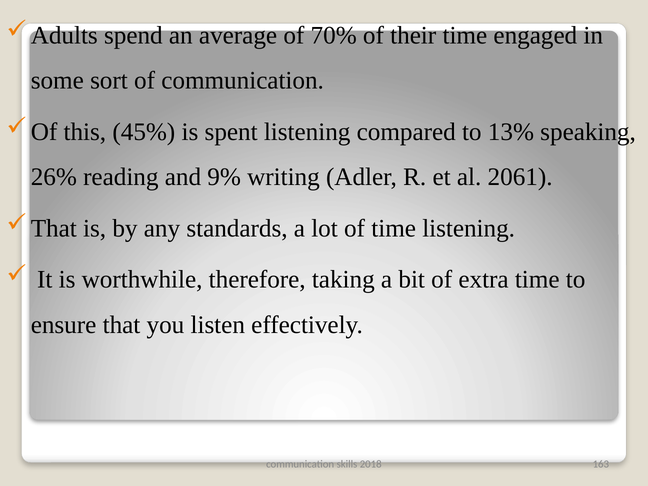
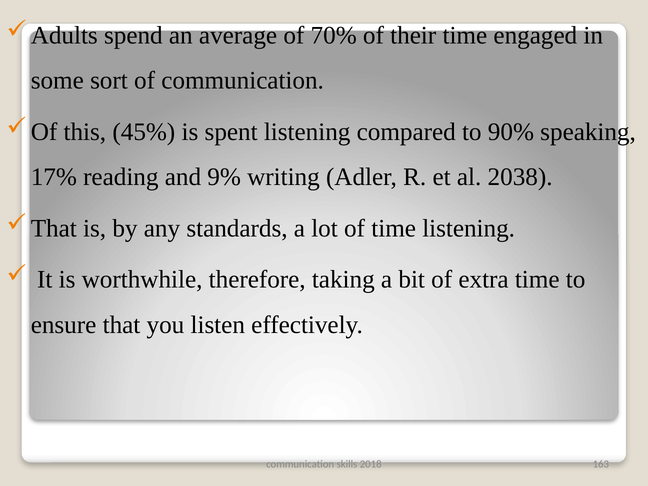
13%: 13% -> 90% (511, 132)
26%: 26% -> 17% (54, 177)
2061: 2061 -> 2038 (520, 177)
